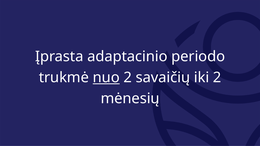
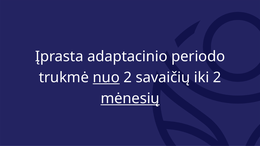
mėnesių underline: none -> present (130, 99)
